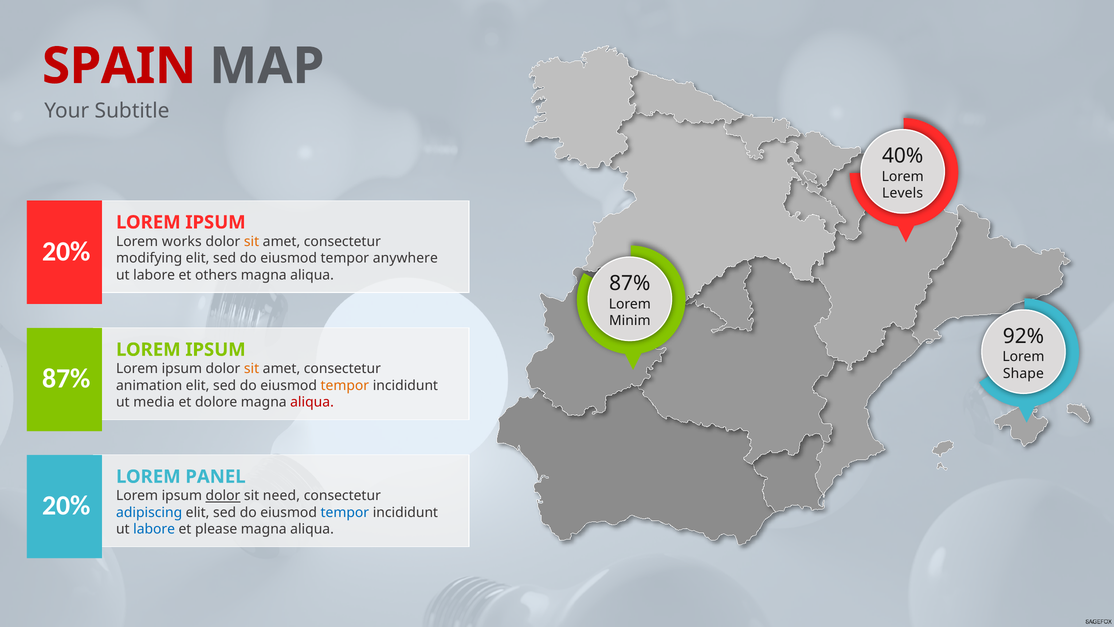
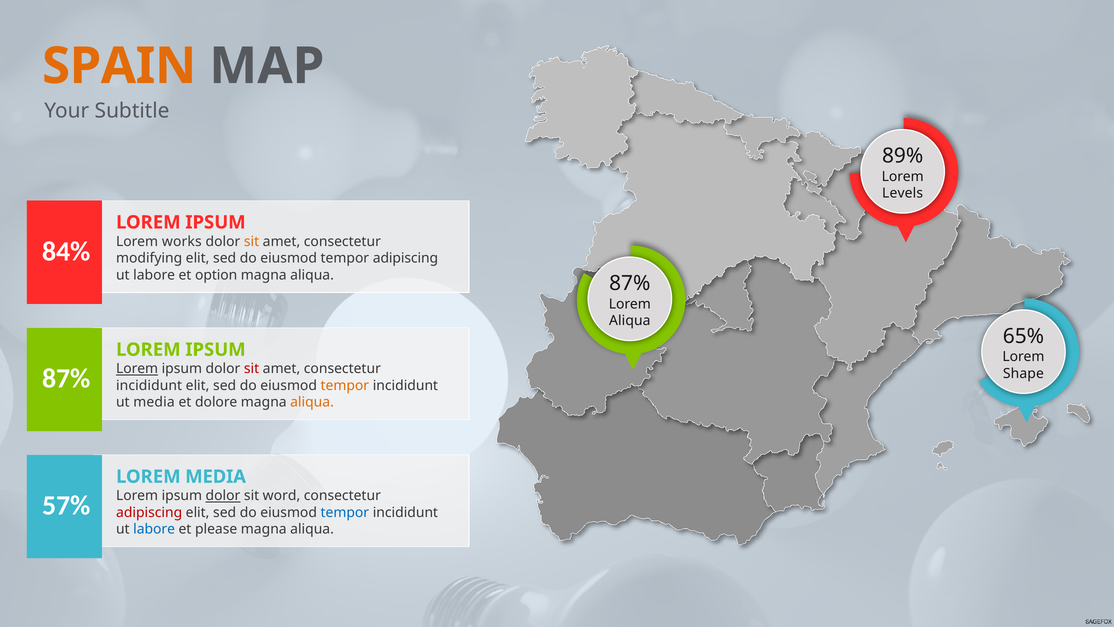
SPAIN colour: red -> orange (119, 66)
40%: 40% -> 89% (903, 156)
20%: 20% -> 84% (67, 251)
tempor anywhere: anywhere -> adipiscing (405, 258)
others: others -> option (216, 275)
Minim: Minim -> Aliqua (630, 320)
92%: 92% -> 65% (1023, 336)
Lorem underline: none -> present (137, 369)
sit colour: orange -> red (252, 369)
animation: animation -> incididunt (149, 385)
aliqua colour: red -> orange (312, 402)
LOREM PANEL: PANEL -> MEDIA (216, 476)
need: need -> word (281, 496)
20%: 20% -> 57% (67, 505)
adipiscing colour: blue -> red (149, 512)
